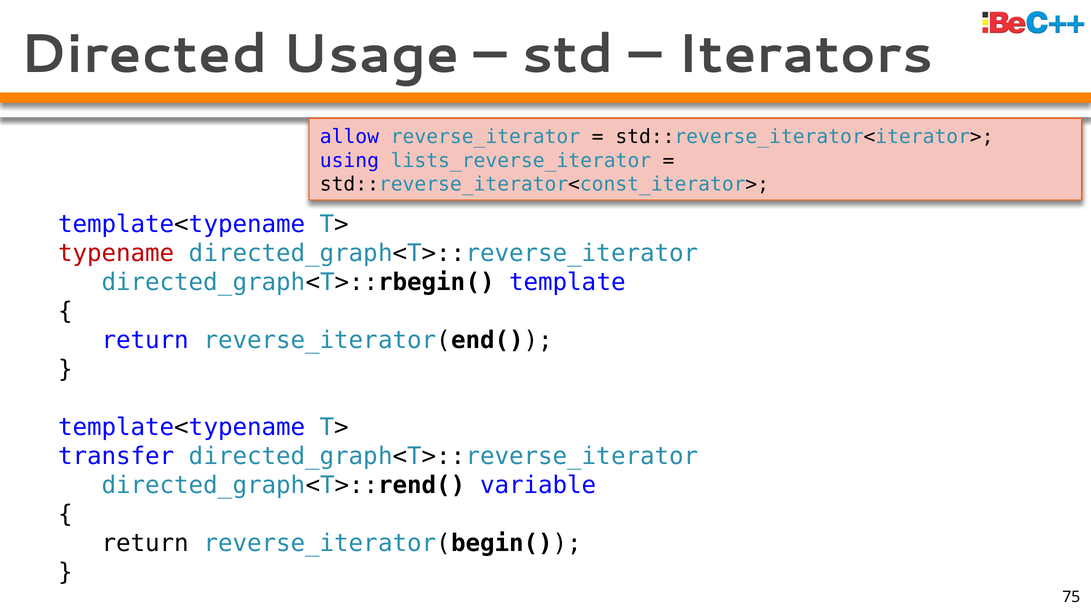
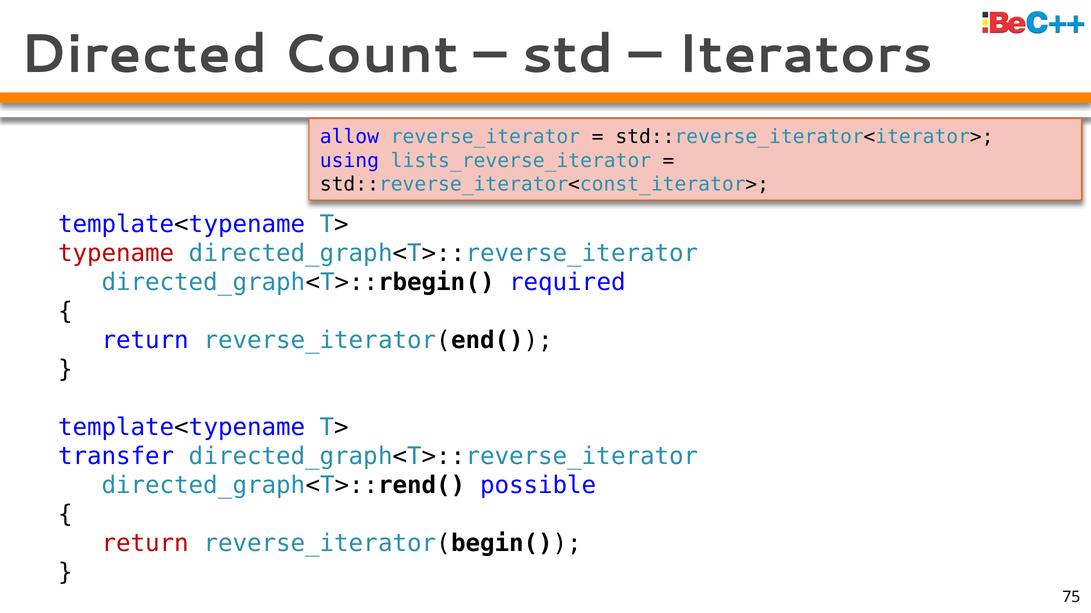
Usage: Usage -> Count (370, 54)
template: template -> required (567, 283)
variable: variable -> possible (538, 486)
return colour: black -> red (145, 544)
